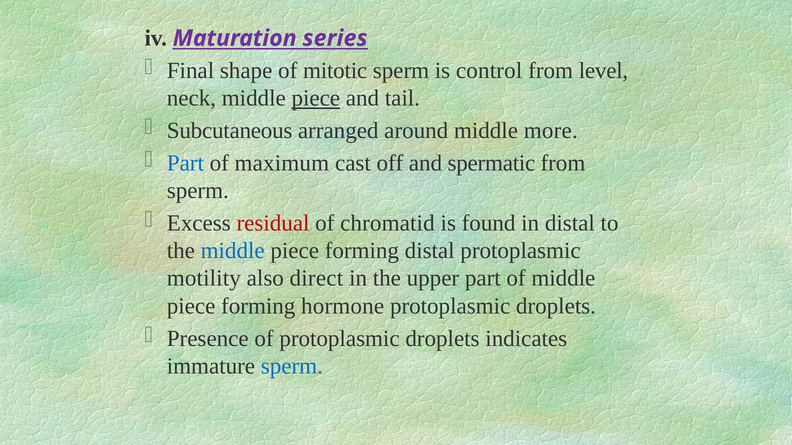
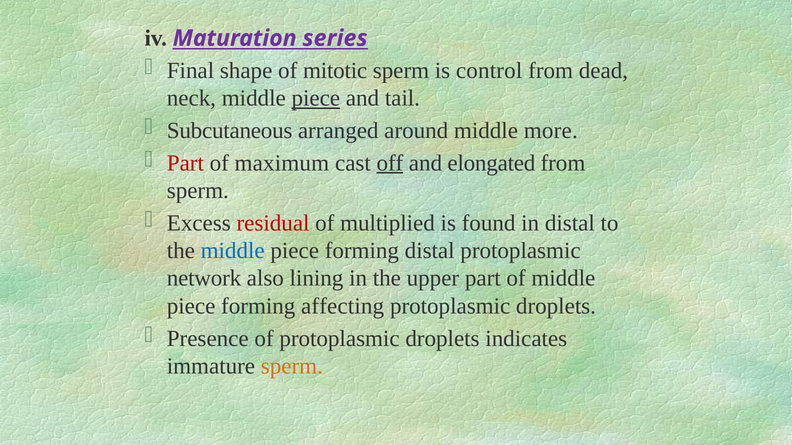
level: level -> dead (603, 71)
Part colour: blue -> red (185, 163)
off underline: none -> present (390, 163)
spermatic: spermatic -> elongated (491, 163)
chromatid: chromatid -> multiplied (387, 223)
motility: motility -> network (204, 279)
direct: direct -> lining (317, 279)
hormone: hormone -> affecting (343, 306)
sperm colour: blue -> orange (292, 366)
